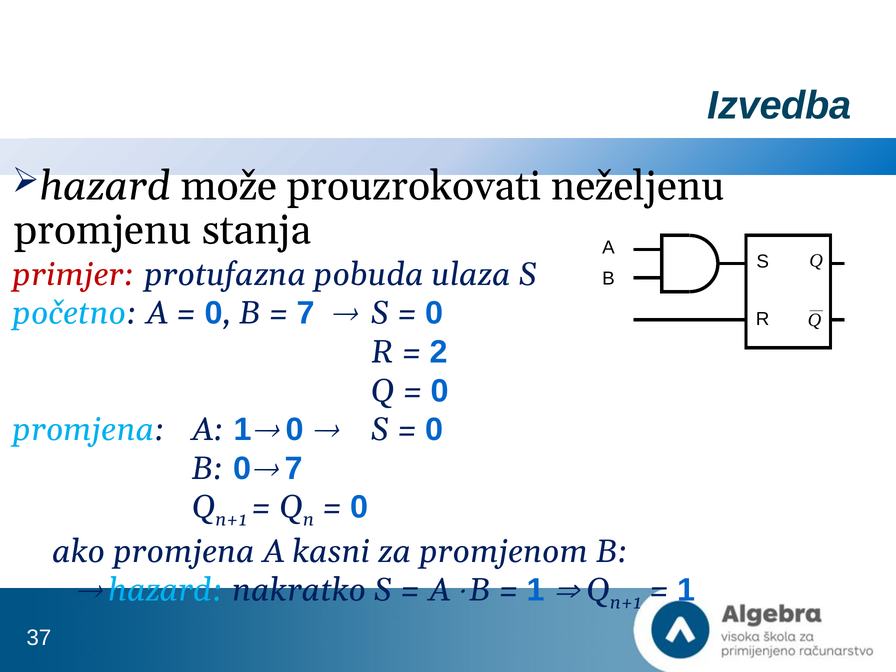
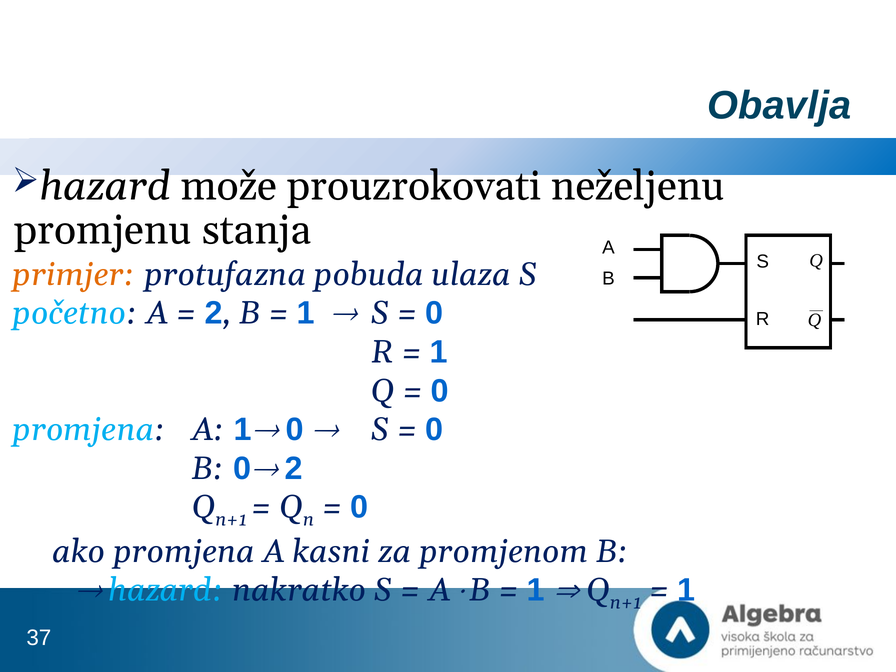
Izvedba: Izvedba -> Obavlja (779, 106)
primjer colour: red -> orange (74, 274)
0: 0 -> 2 (214, 313)
7: 7 -> 1 (306, 313)
2: 2 -> 1 (439, 352)
7: 7 -> 2 (294, 468)
